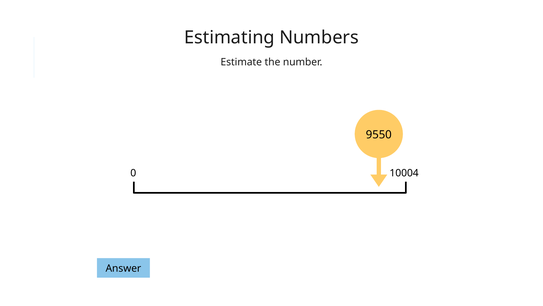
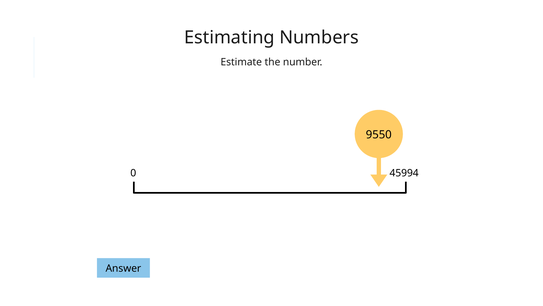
10004: 10004 -> 45994 (404, 173)
